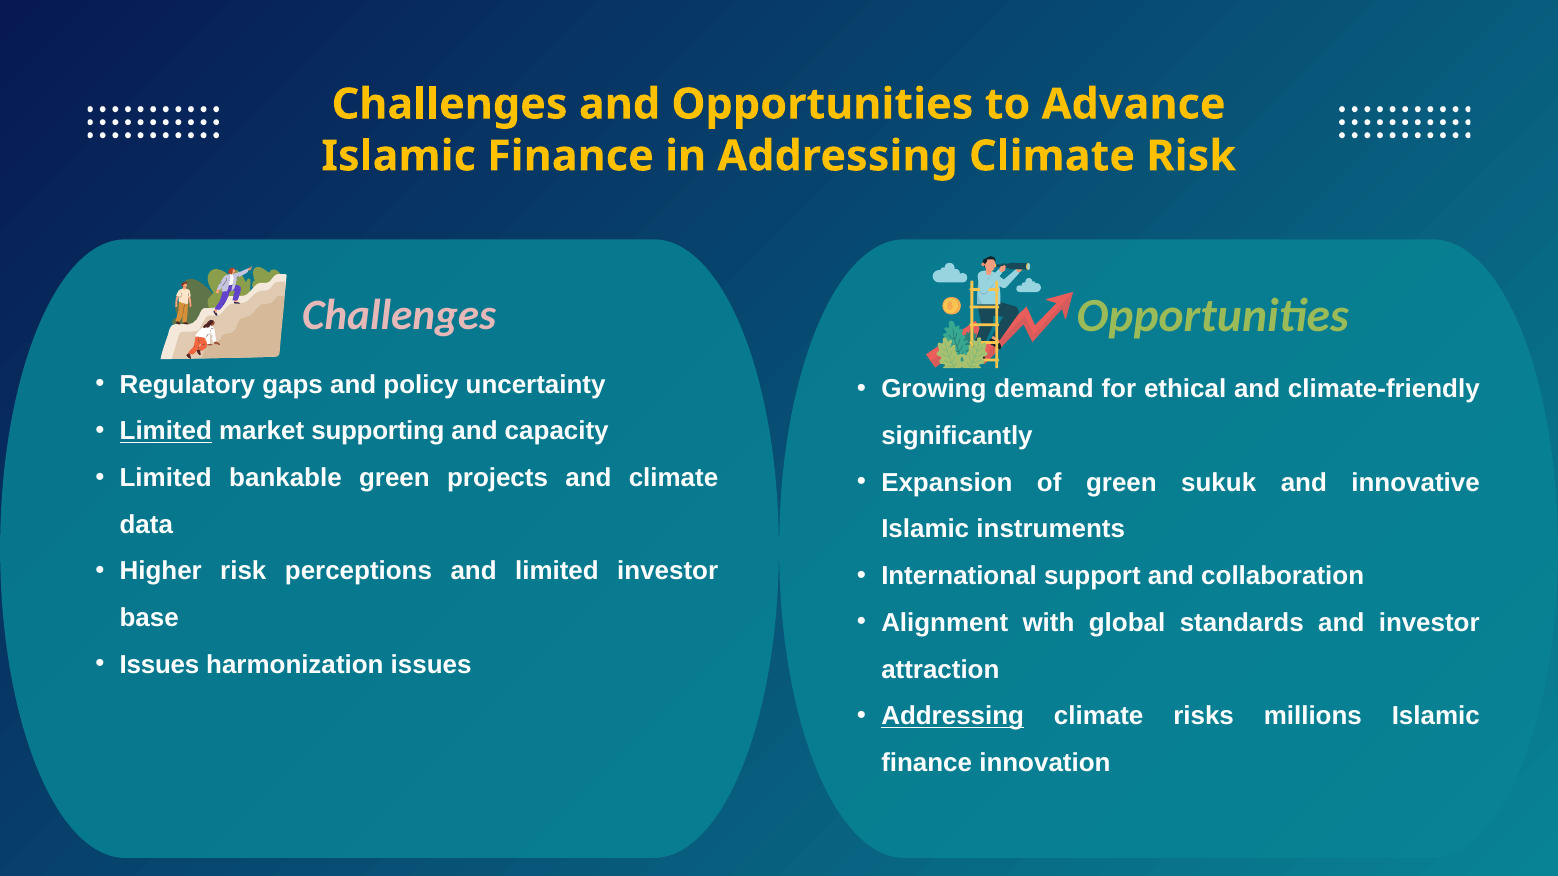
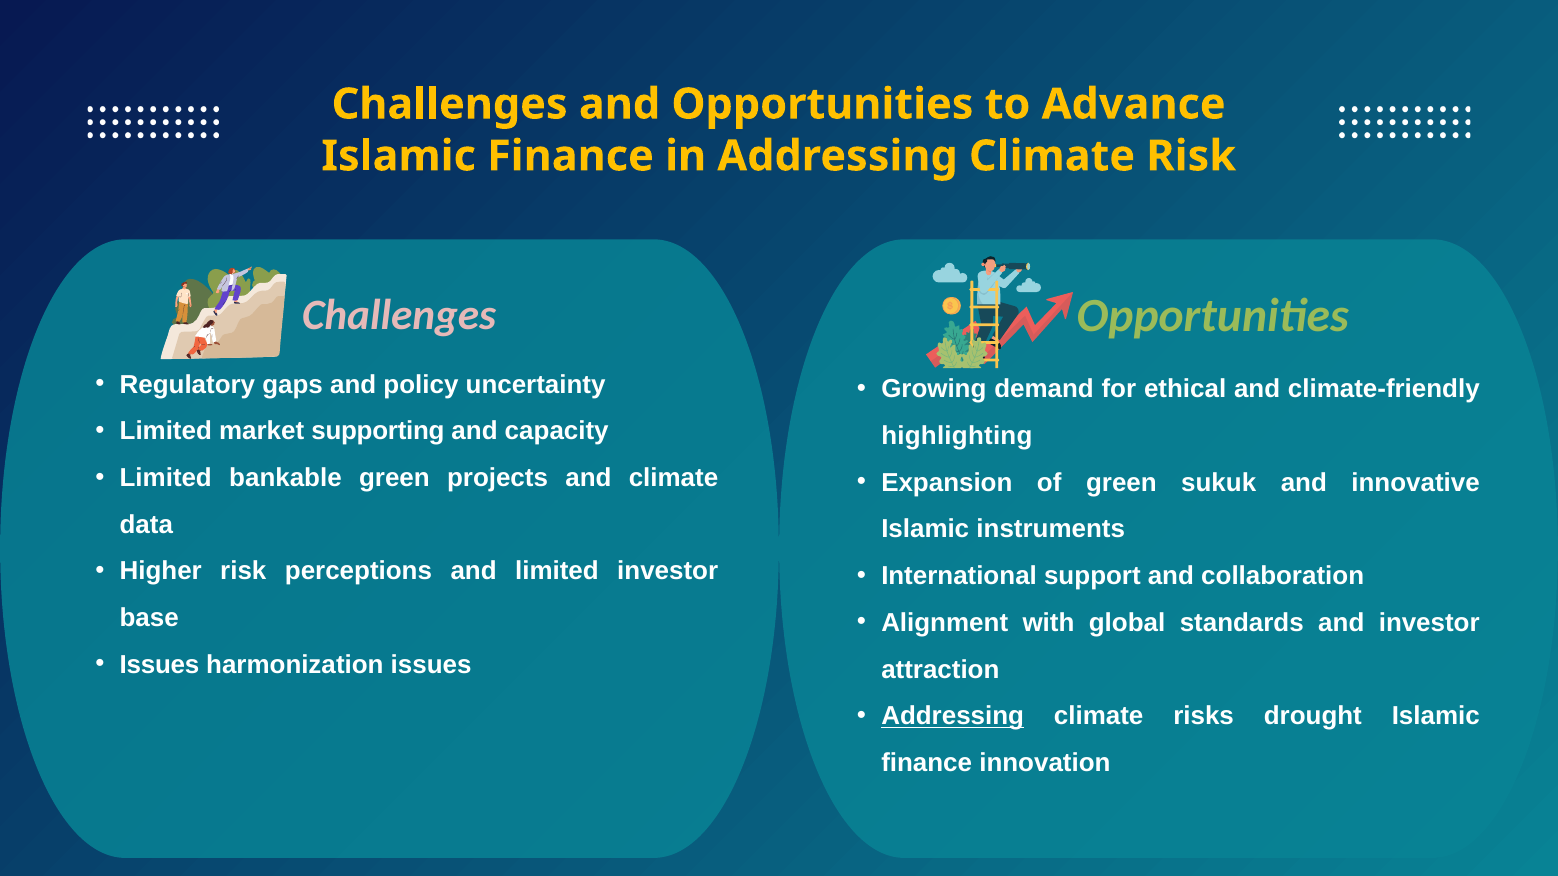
Limited underline: present -> none (166, 431)
significantly: significantly -> highlighting (957, 436)
millions: millions -> drought (1313, 717)
